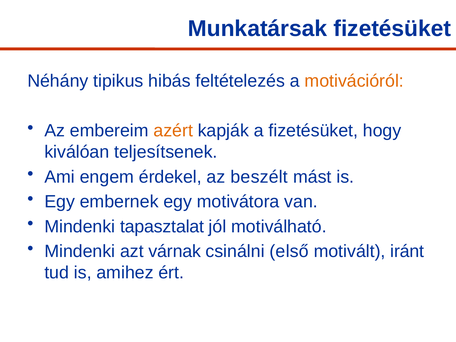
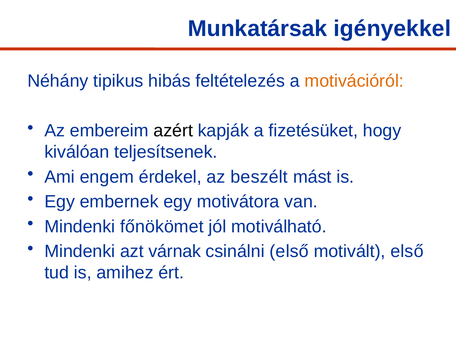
Munkatársak fizetésüket: fizetésüket -> igényekkel (392, 29)
azért colour: orange -> black (173, 131)
tapasztalat: tapasztalat -> főnökömet (162, 227)
motivált iránt: iránt -> első (407, 251)
